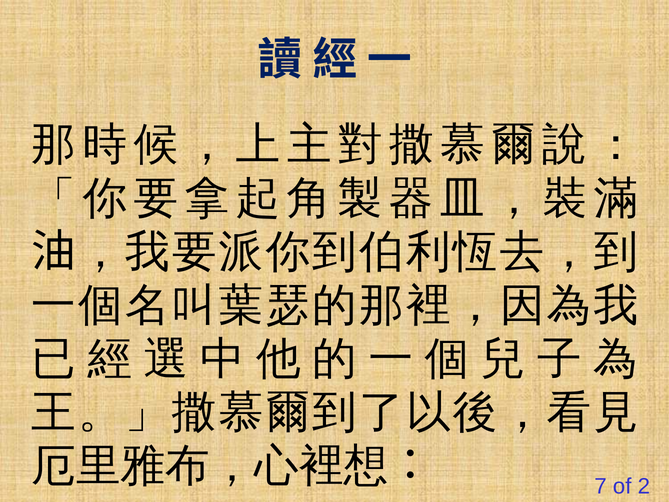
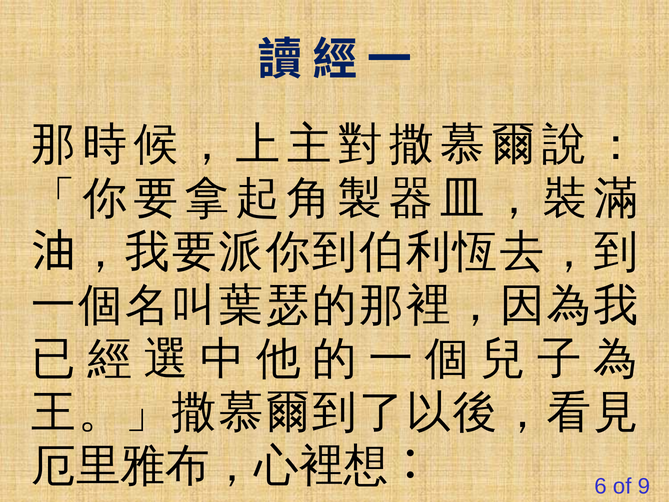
7: 7 -> 6 (600, 486)
2: 2 -> 9 (644, 486)
